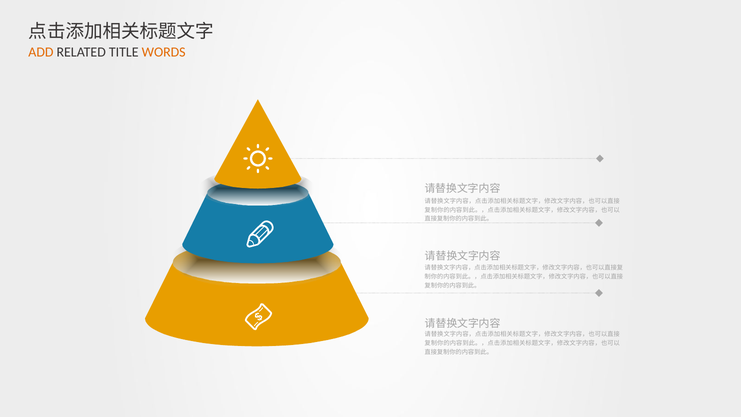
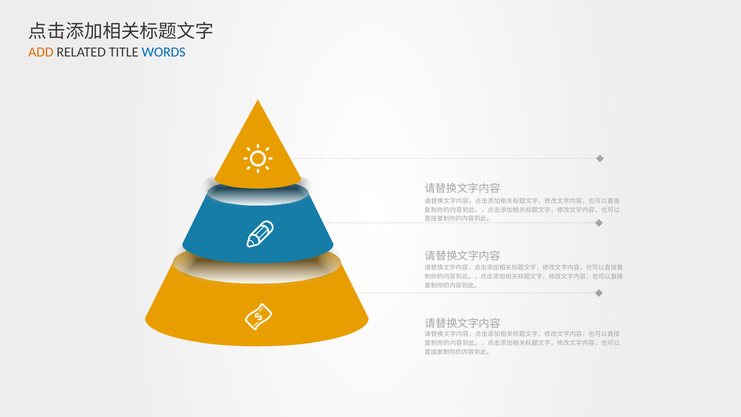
WORDS colour: orange -> blue (164, 52)
